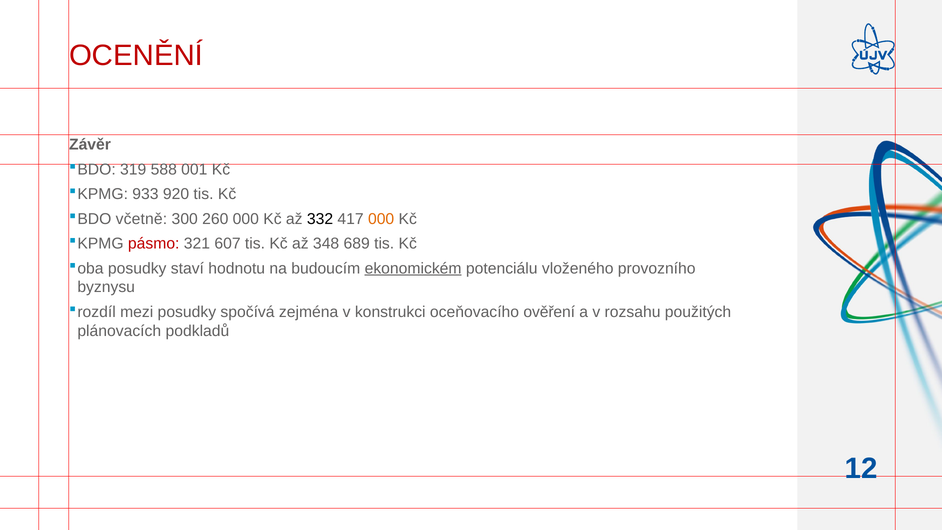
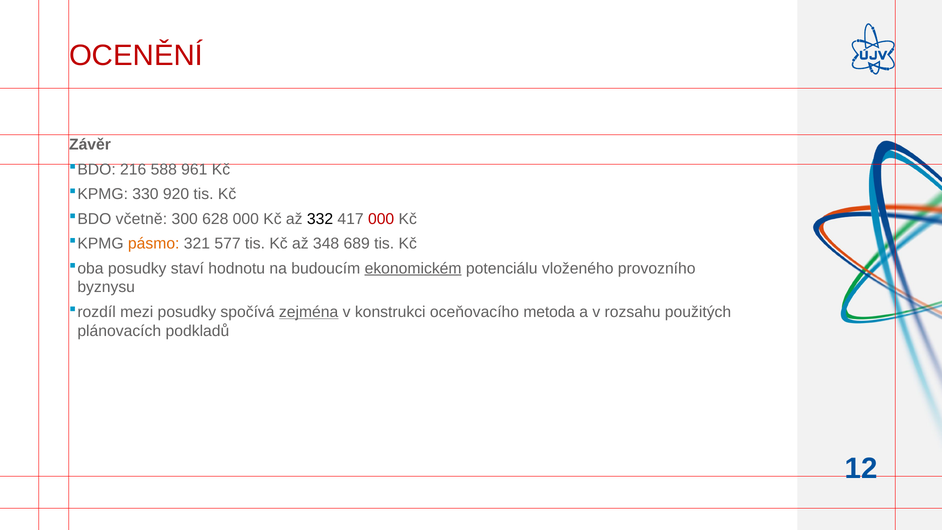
319: 319 -> 216 (133, 169)
001: 001 -> 961 (194, 169)
933: 933 -> 330 (145, 194)
260: 260 -> 628 (215, 219)
000 colour: orange -> red (381, 219)
pásmo colour: red -> orange (154, 244)
607: 607 -> 577 (228, 244)
zejména underline: none -> present (309, 312)
ověření: ověření -> metoda (549, 312)
